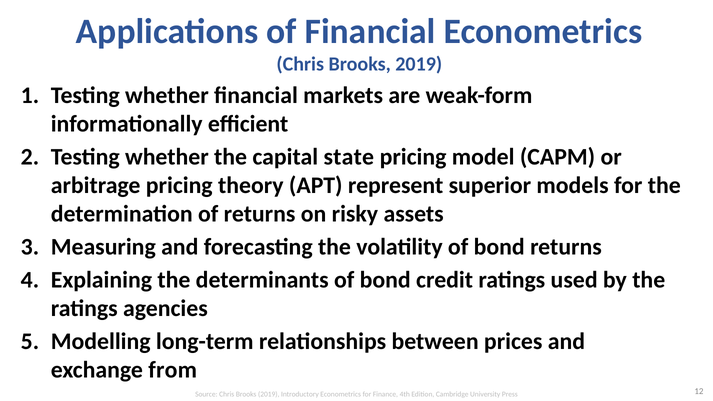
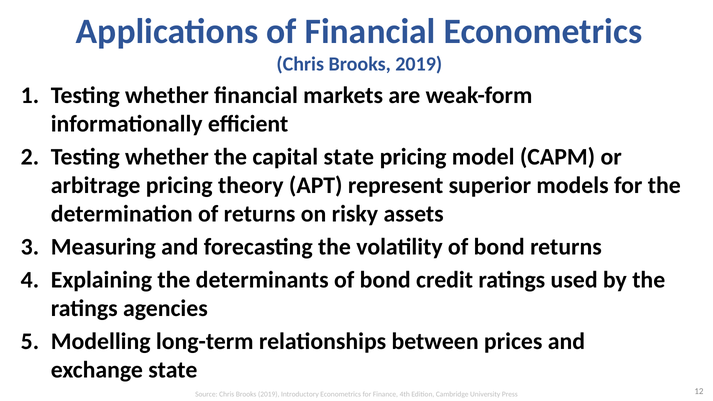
exchange from: from -> state (173, 370)
